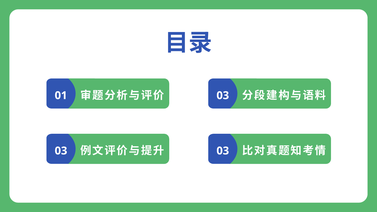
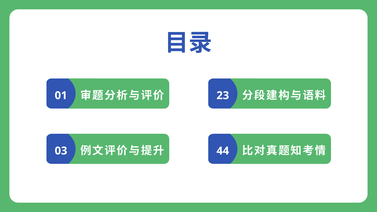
03: 03 -> 23 (223, 96)
03: 03 -> 44 (223, 151)
